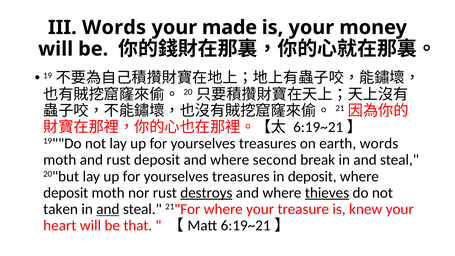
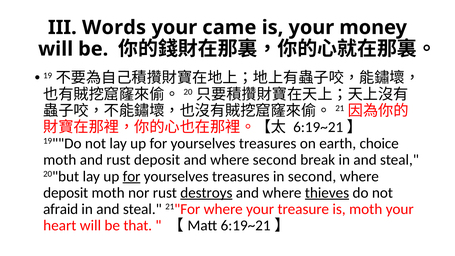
made: made -> came (229, 27)
earth words: words -> choice (379, 144)
for underline: none -> present (132, 176)
in deposit: deposit -> second (312, 176)
taken: taken -> afraid (61, 209)
and underline: present -> none (108, 209)
is knew: knew -> moth (366, 209)
